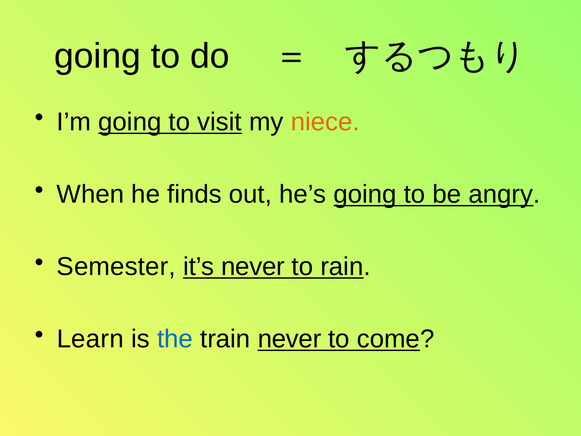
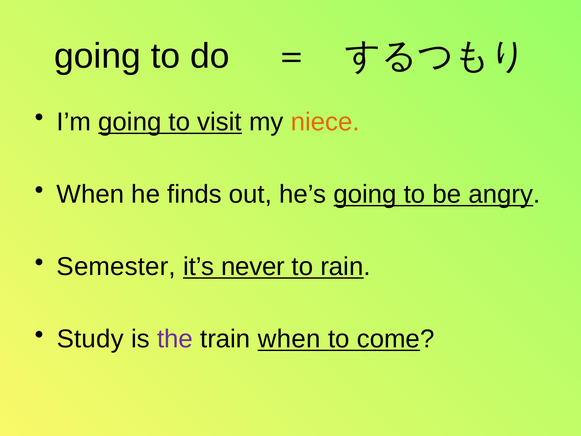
Learn: Learn -> Study (90, 339)
the colour: blue -> purple (175, 339)
train never: never -> when (289, 339)
